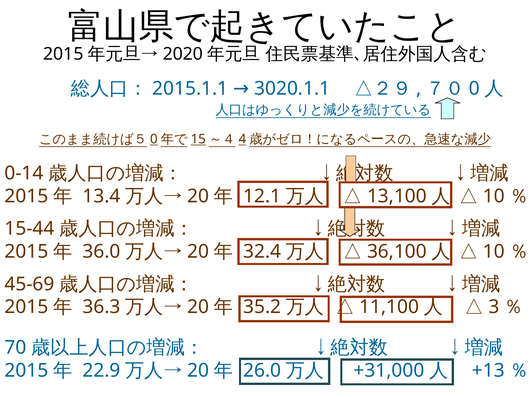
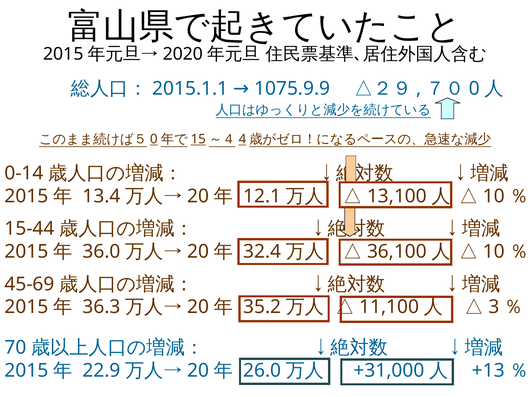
3020.1.1: 3020.1.1 -> 1075.9.9 (292, 89)
